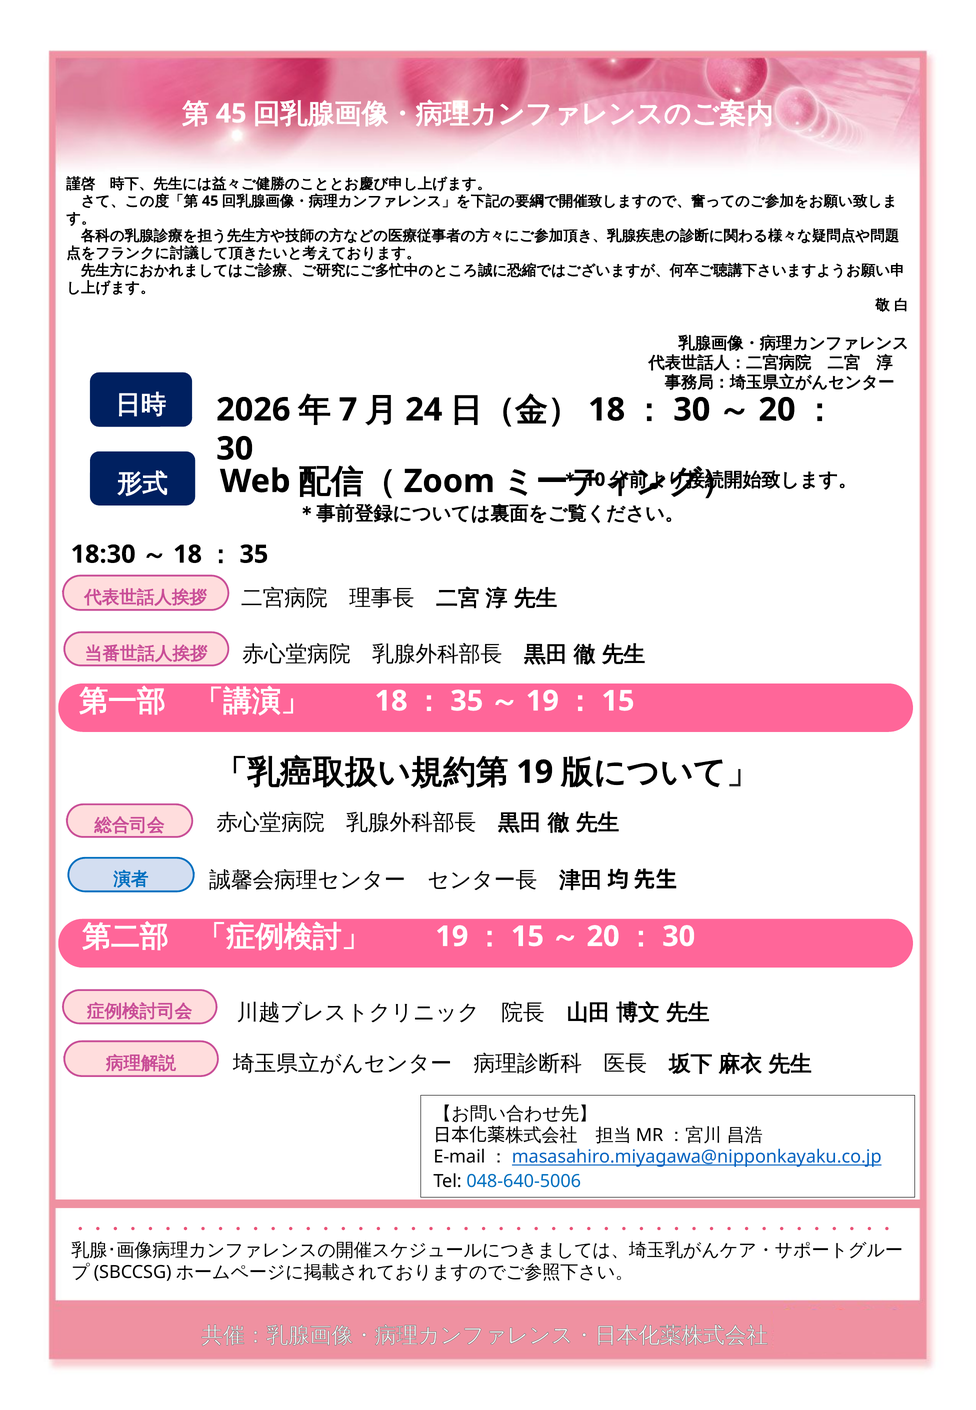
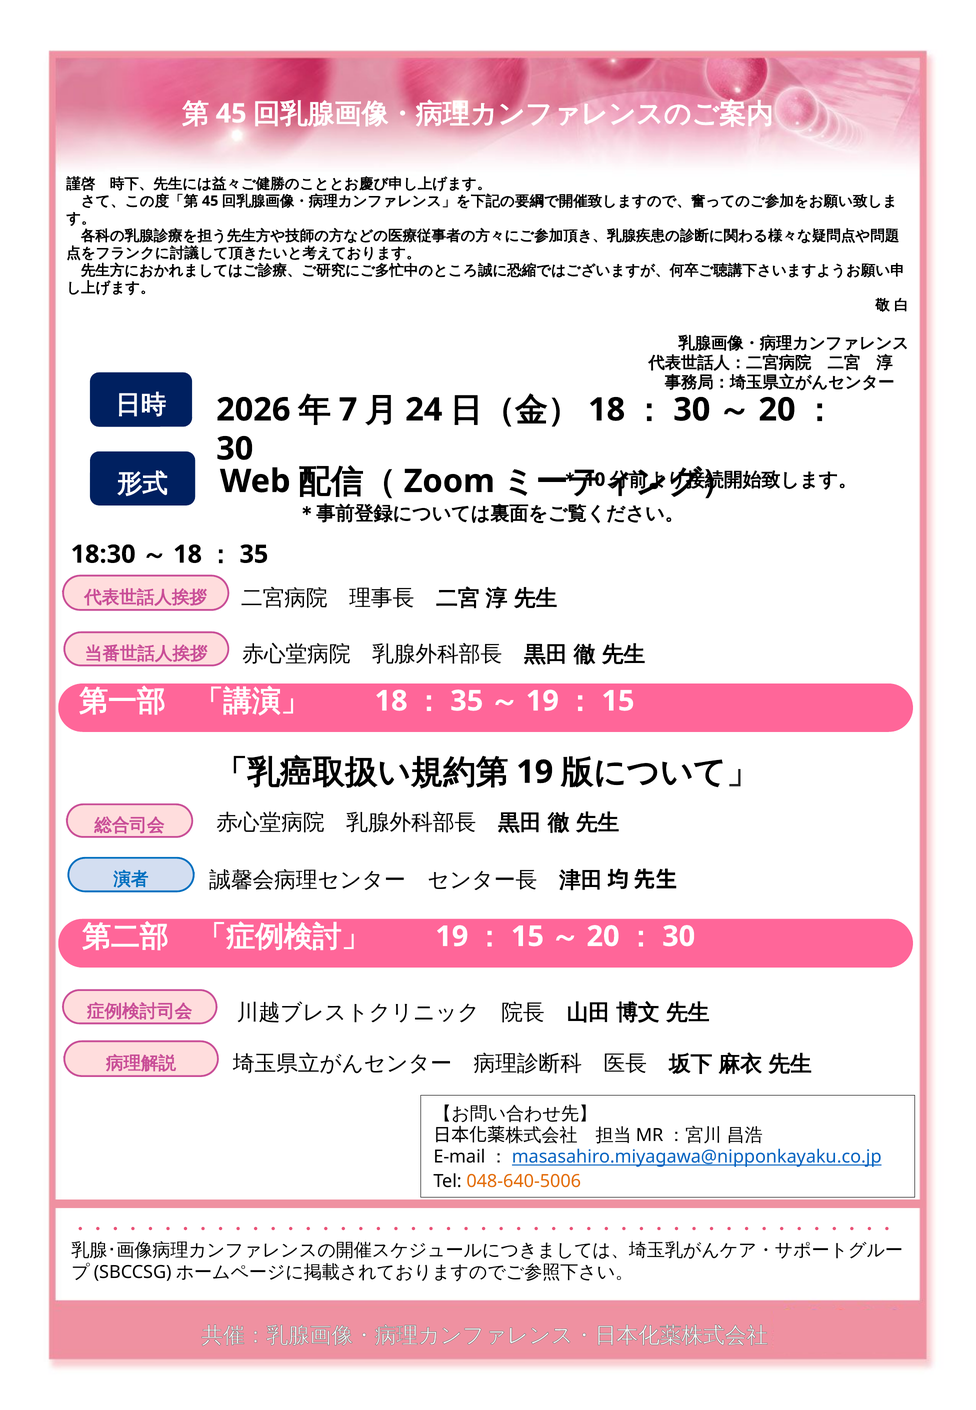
048-640-5006 colour: blue -> orange (524, 1181)
